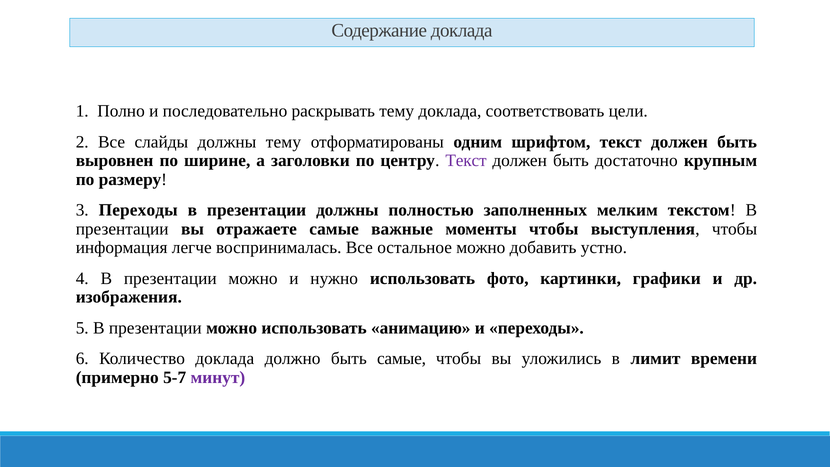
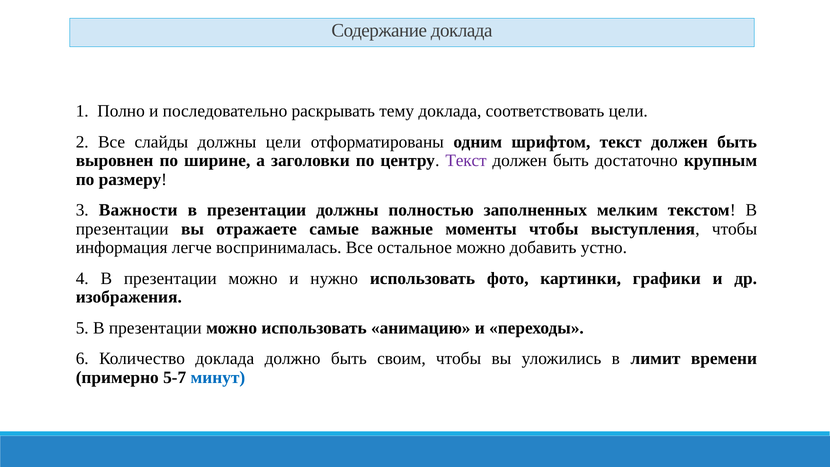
должны тему: тему -> цели (283, 142)
3 Переходы: Переходы -> Важности (138, 210)
быть самые: самые -> своим (401, 359)
минут colour: purple -> blue (218, 377)
